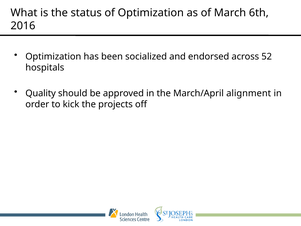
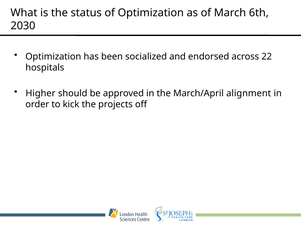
2016: 2016 -> 2030 (23, 26)
52: 52 -> 22 (267, 56)
Quality: Quality -> Higher (41, 93)
